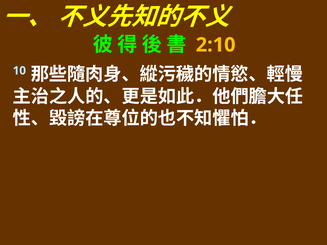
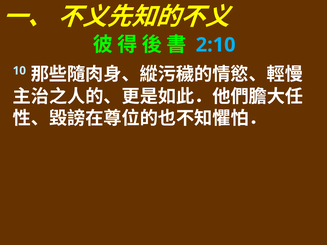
2:10 colour: yellow -> light blue (216, 45)
